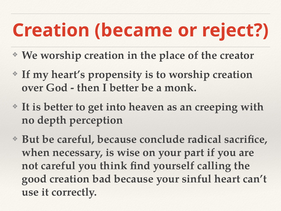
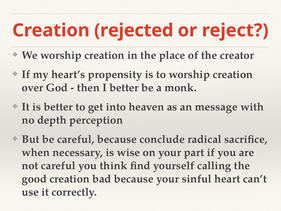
became: became -> rejected (134, 30)
creeping: creeping -> message (216, 107)
